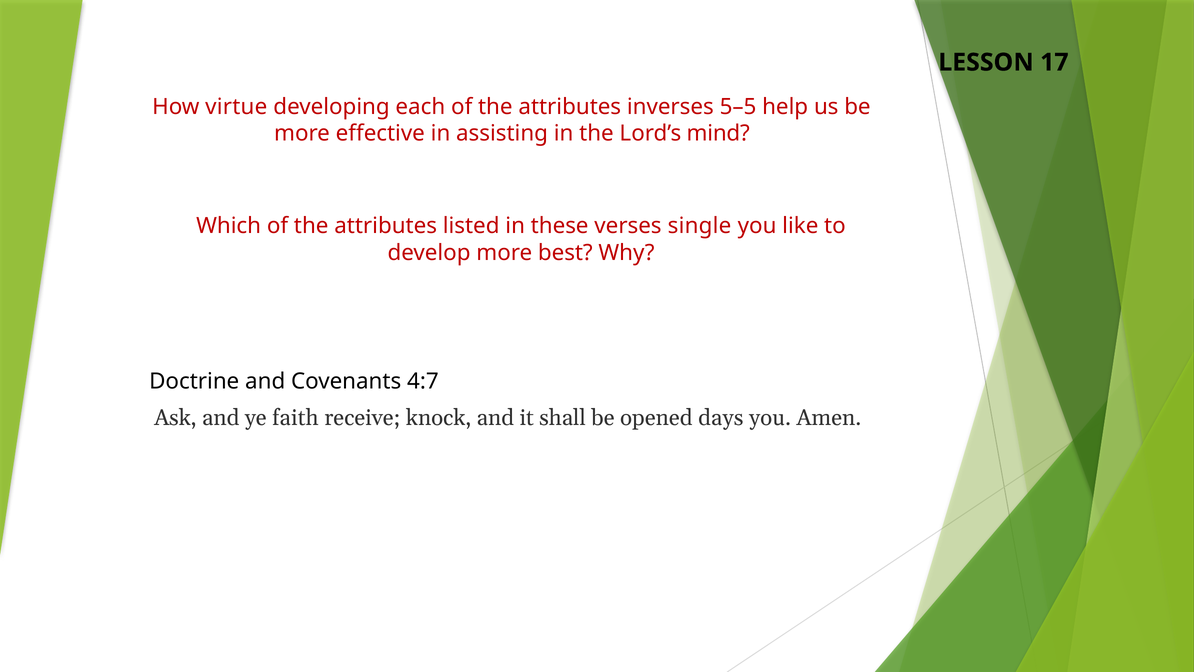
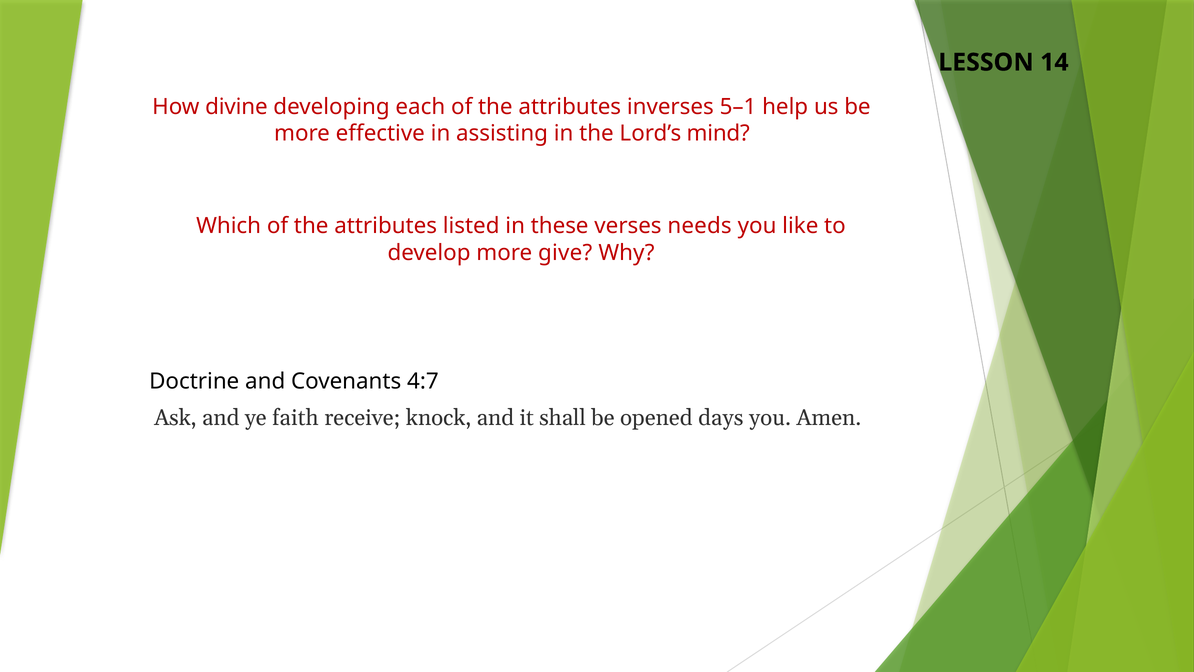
17: 17 -> 14 (1054, 62)
virtue: virtue -> divine (236, 107)
5–5: 5–5 -> 5–1 (738, 107)
single: single -> needs (700, 226)
best: best -> give (565, 253)
